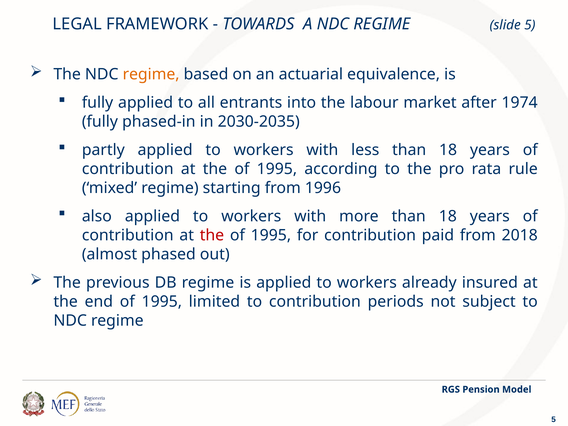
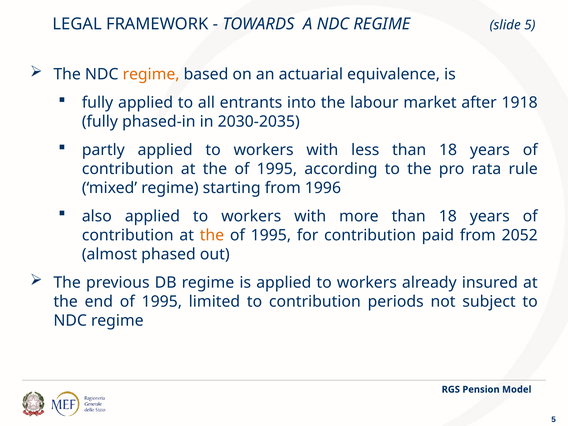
1974: 1974 -> 1918 (520, 103)
the colour: red -> orange (212, 235)
2018: 2018 -> 2052 (520, 235)
